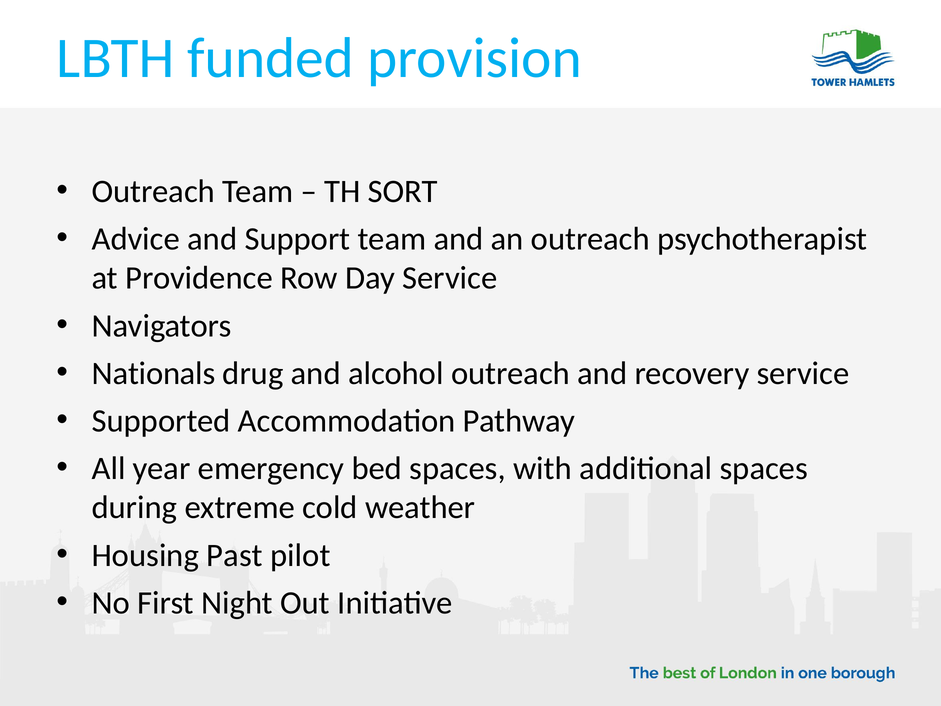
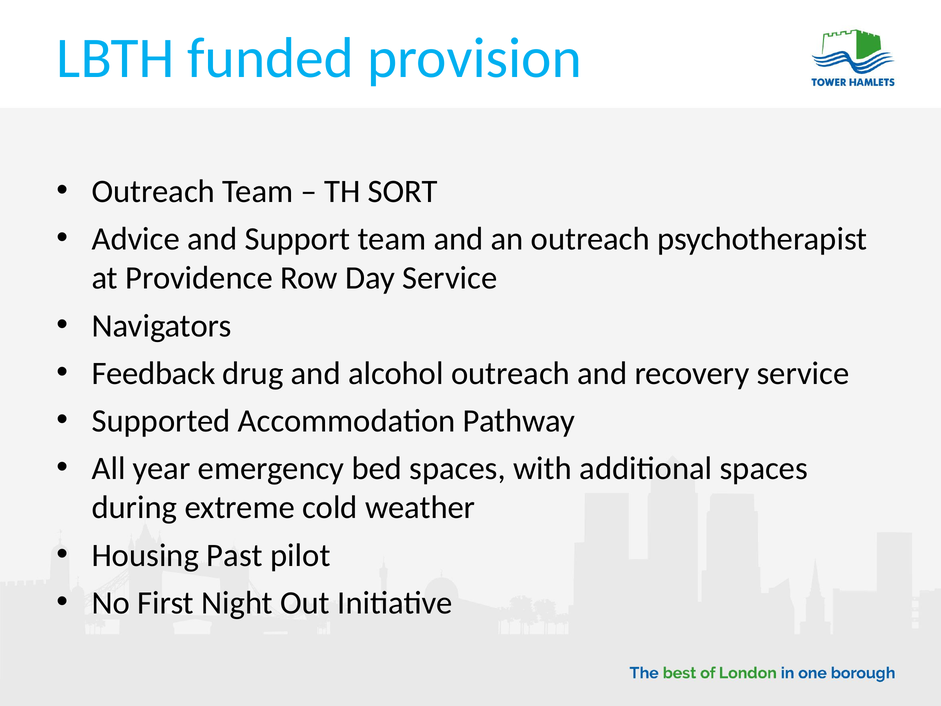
Nationals: Nationals -> Feedback (154, 373)
